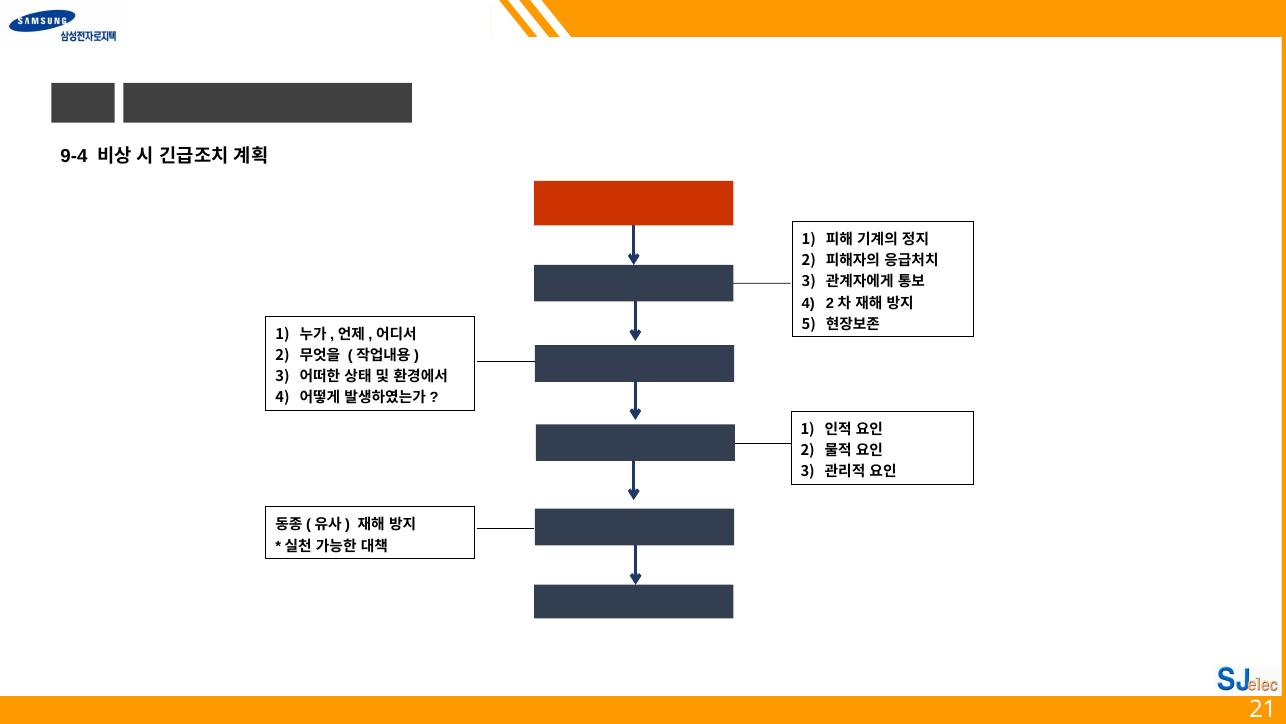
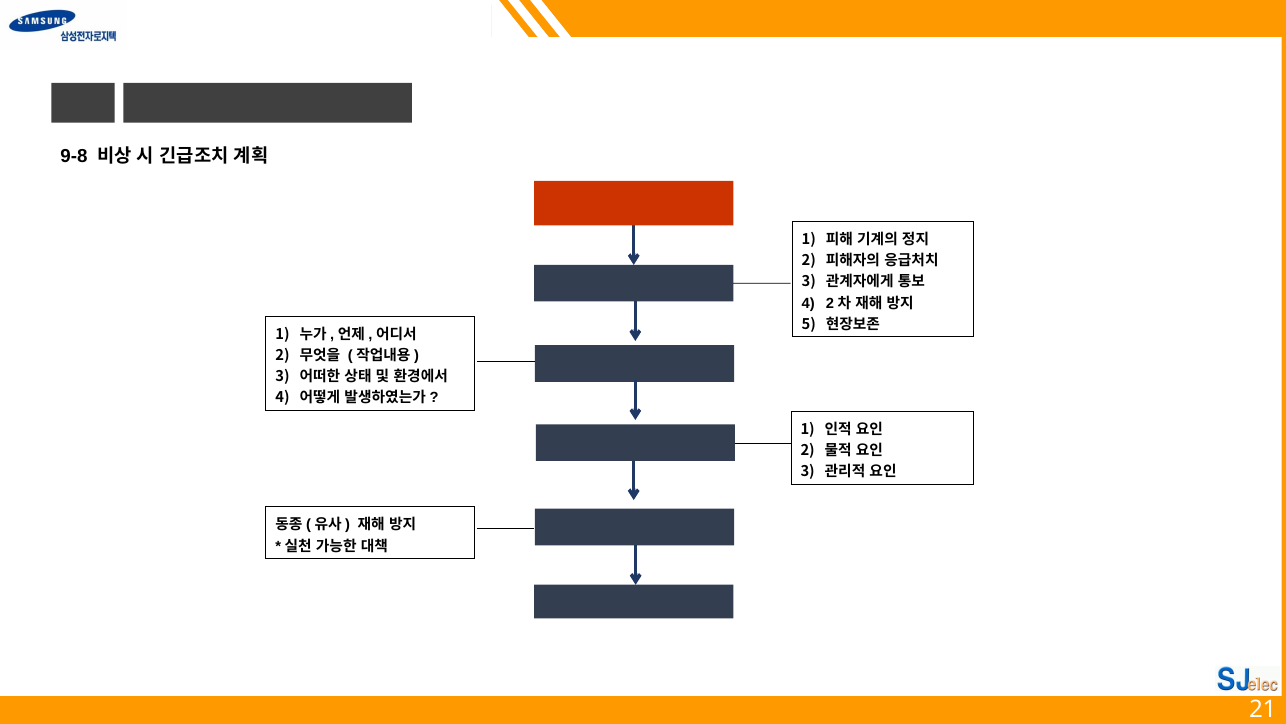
9-4: 9-4 -> 9-8 (74, 156)
